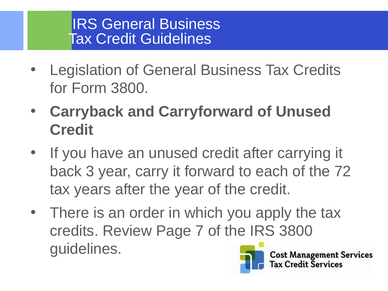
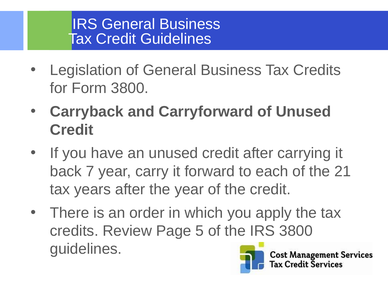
3: 3 -> 7 (90, 171)
72: 72 -> 21 (343, 171)
7: 7 -> 5 (200, 231)
